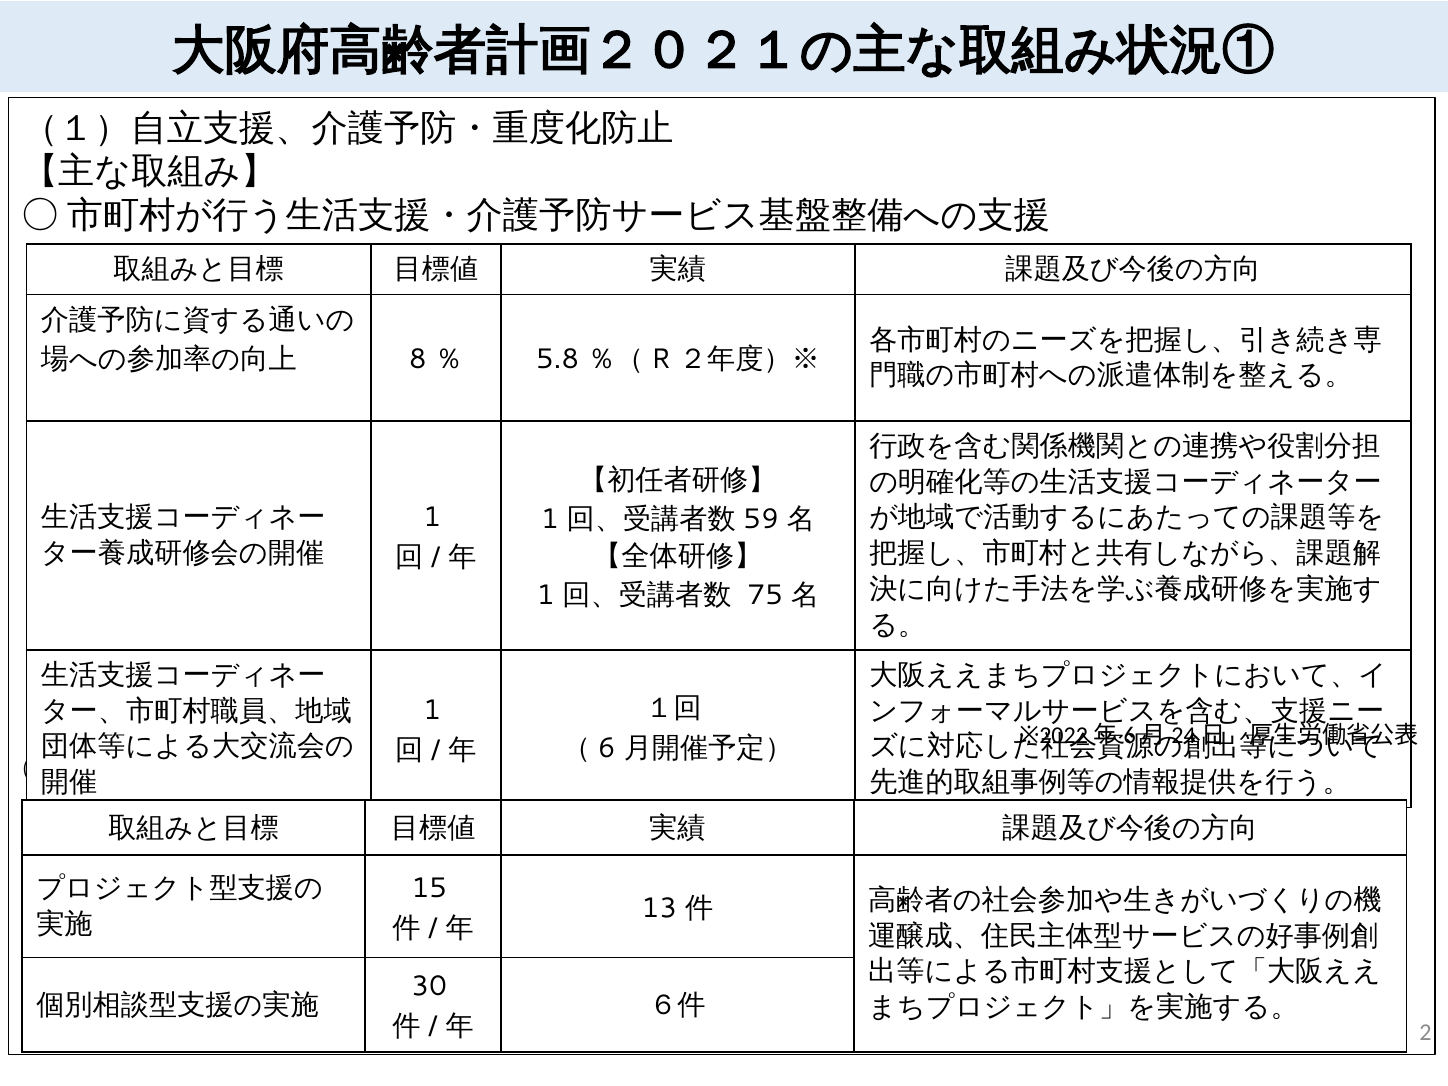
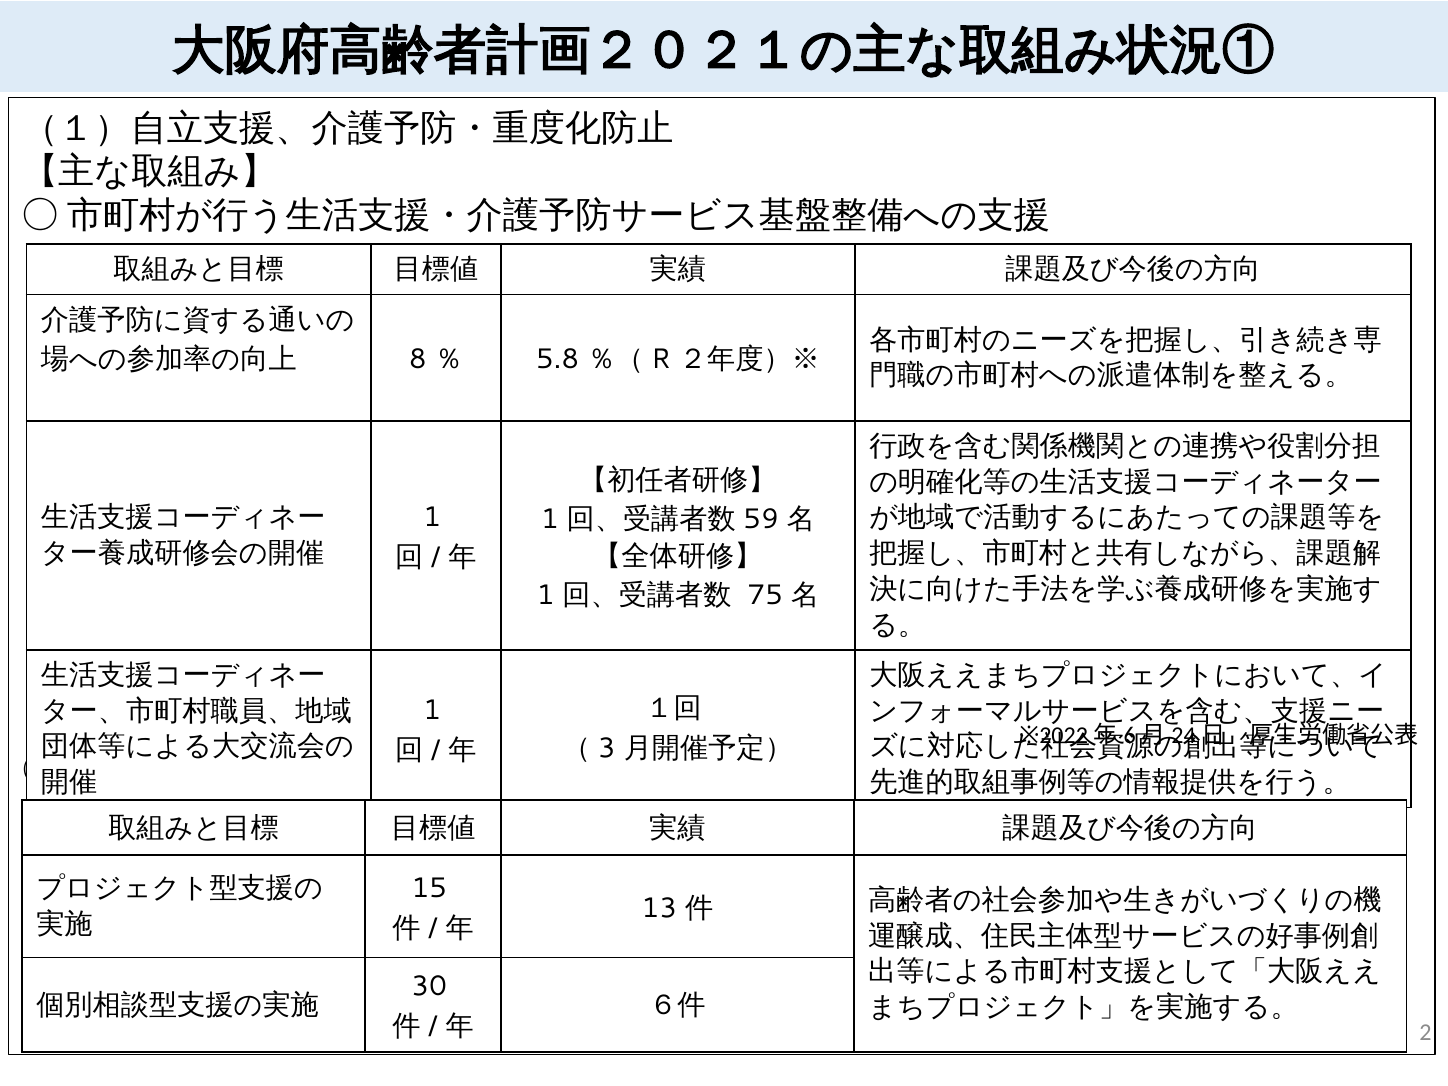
6: 6 -> 3 (607, 748)
